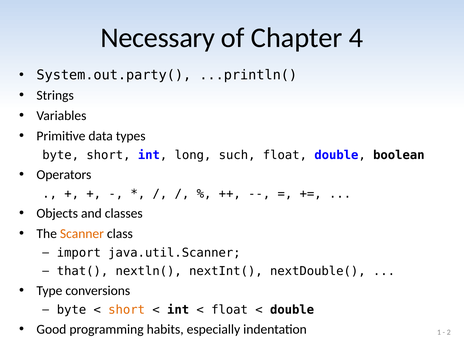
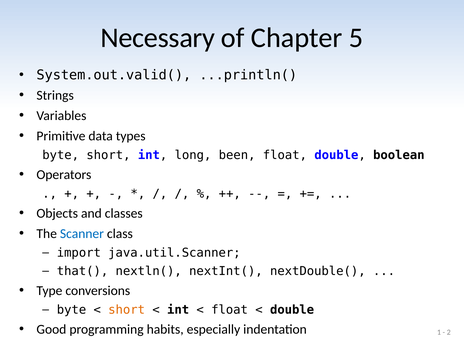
4: 4 -> 5 (356, 38)
System.out.party(: System.out.party( -> System.out.valid( (114, 75)
such: such -> been (237, 155)
Scanner colour: orange -> blue (82, 234)
